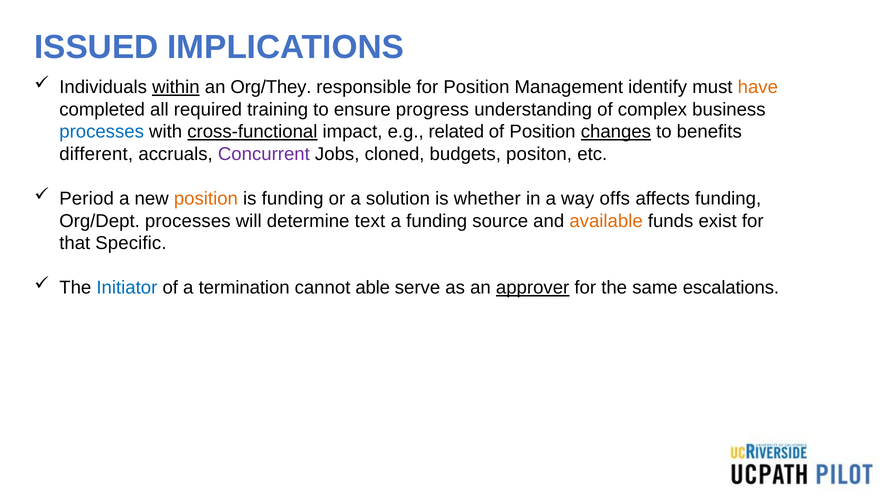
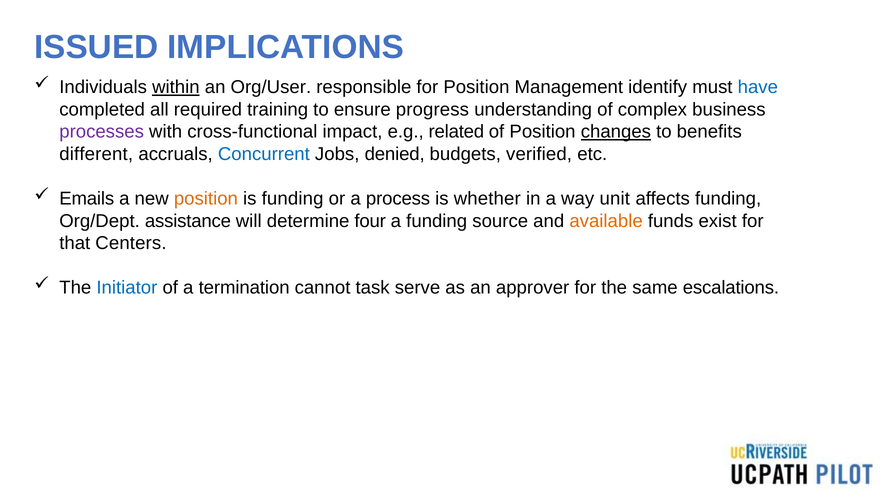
Org/They: Org/They -> Org/User (271, 87)
have colour: orange -> blue (758, 87)
processes colour: blue -> purple (102, 132)
cross-functional underline: present -> none (252, 132)
Concurrent colour: purple -> blue (264, 154)
cloned: cloned -> denied (395, 154)
positon: positon -> verified (539, 154)
Period: Period -> Emails (87, 199)
solution: solution -> process (398, 199)
offs: offs -> unit (615, 199)
Org/Dept processes: processes -> assistance (188, 221)
text: text -> four (370, 221)
Specific: Specific -> Centers (131, 243)
able: able -> task (373, 288)
approver underline: present -> none (533, 288)
